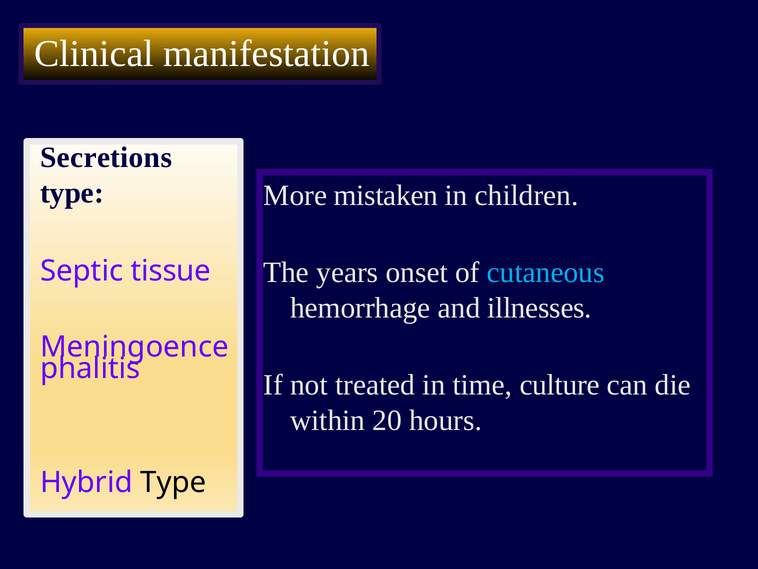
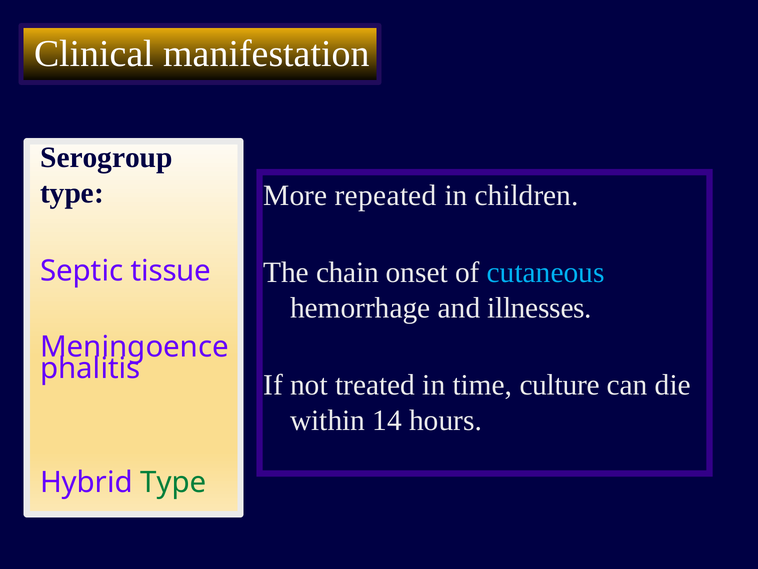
Secretions: Secretions -> Serogroup (106, 158)
mistaken: mistaken -> repeated (386, 195)
years: years -> chain (348, 272)
20: 20 -> 14 (387, 420)
Type colour: black -> green (173, 482)
